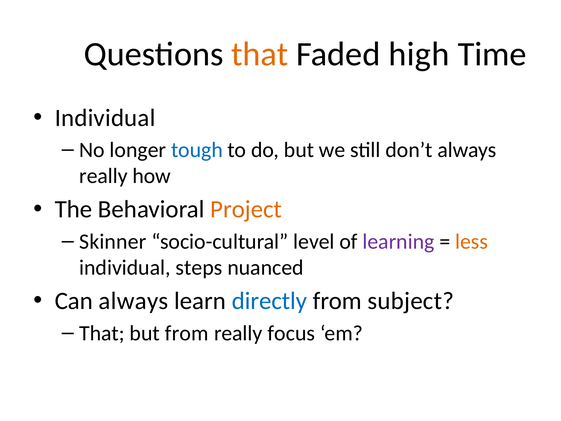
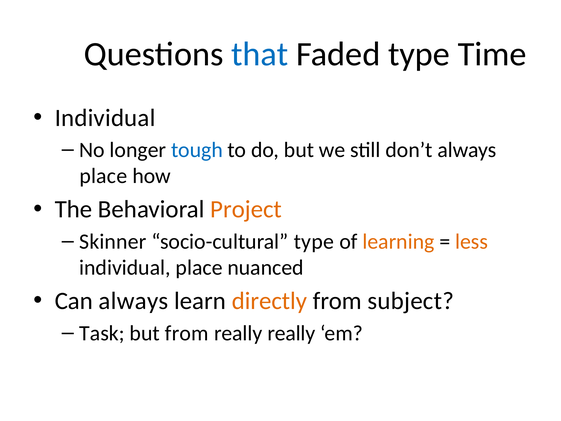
that colour: orange -> blue (260, 54)
Faded high: high -> type (419, 54)
really: really -> place (103, 176)
socio-cultural level: level -> type (314, 241)
learning colour: purple -> orange (398, 241)
individual steps: steps -> place (199, 268)
directly colour: blue -> orange (269, 301)
That: That -> Task (102, 333)
really focus: focus -> really (291, 333)
